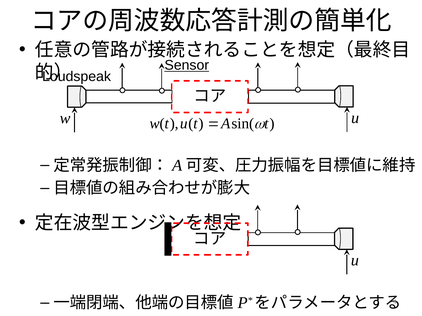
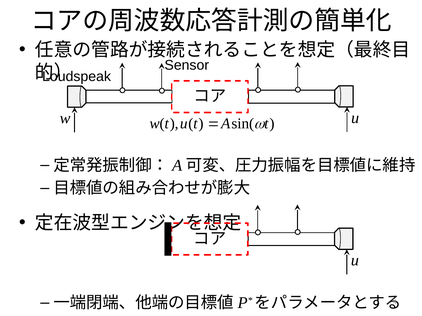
Sensor underline: present -> none (187, 65)
